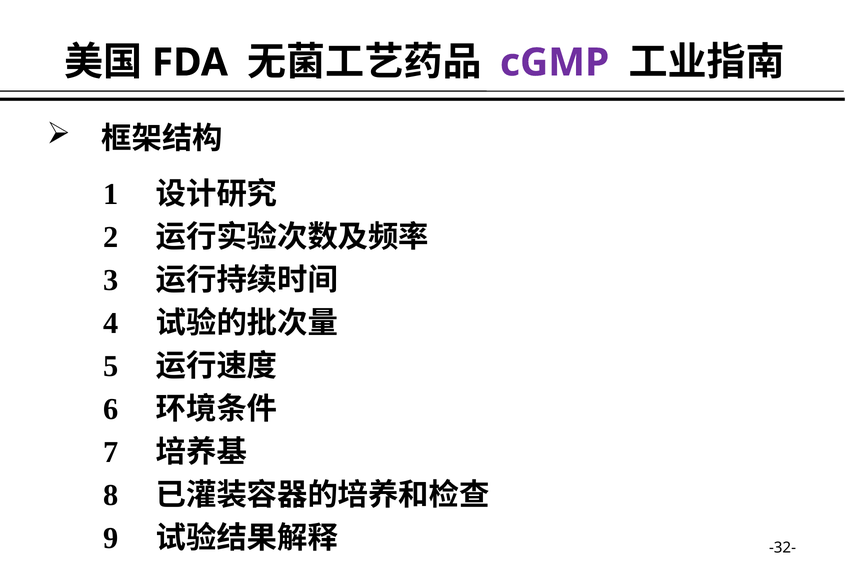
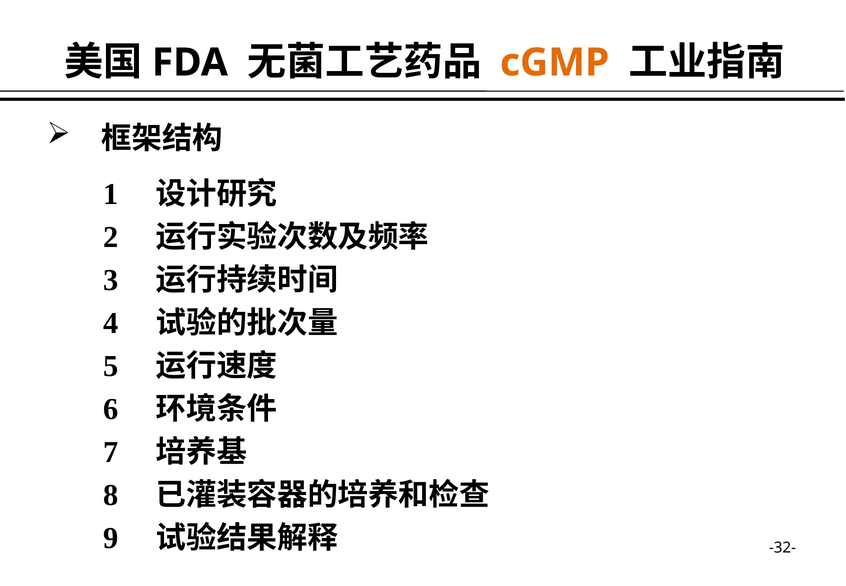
cGMP colour: purple -> orange (555, 63)
